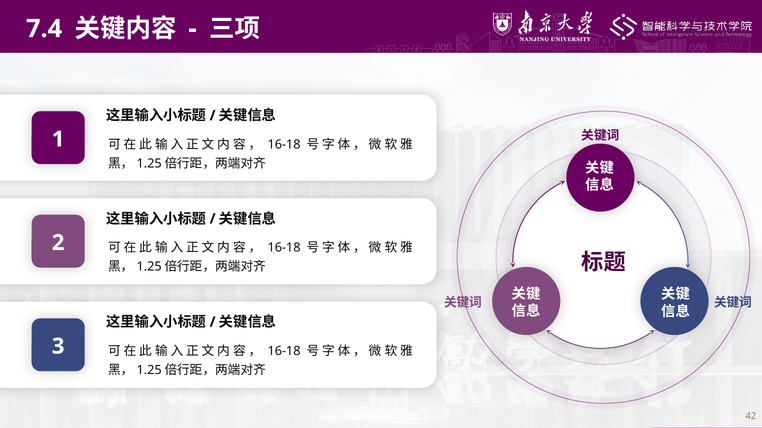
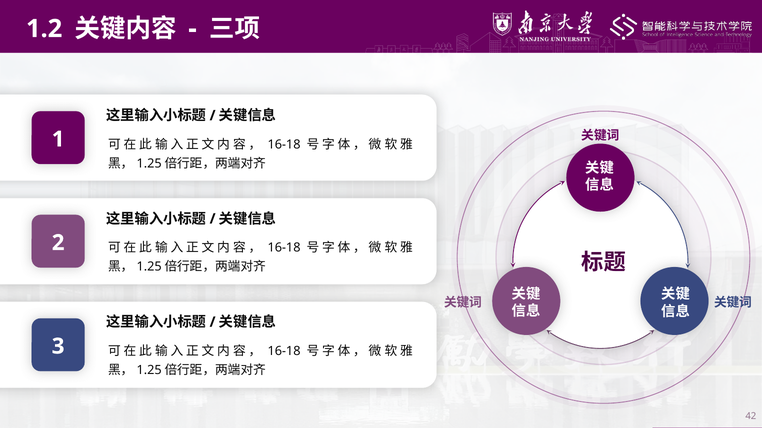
7.4: 7.4 -> 1.2 (44, 29)
